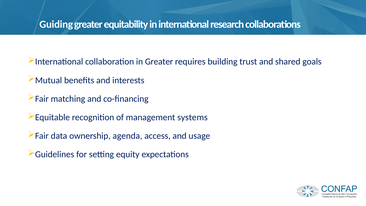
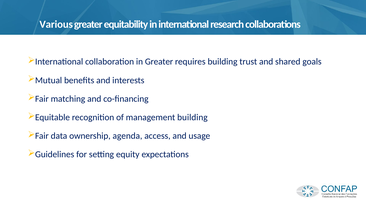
Guiding: Guiding -> Various (56, 24)
management systems: systems -> building (192, 117)
